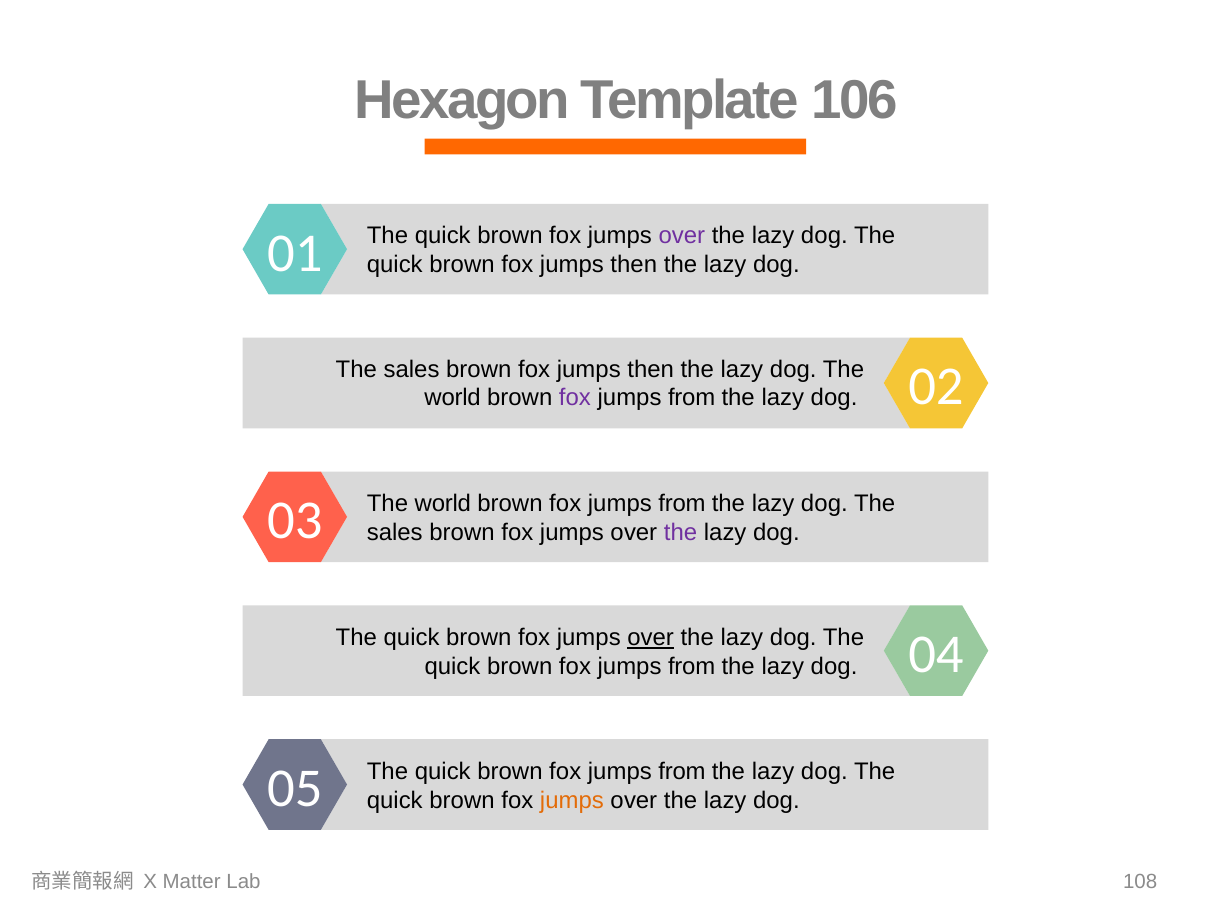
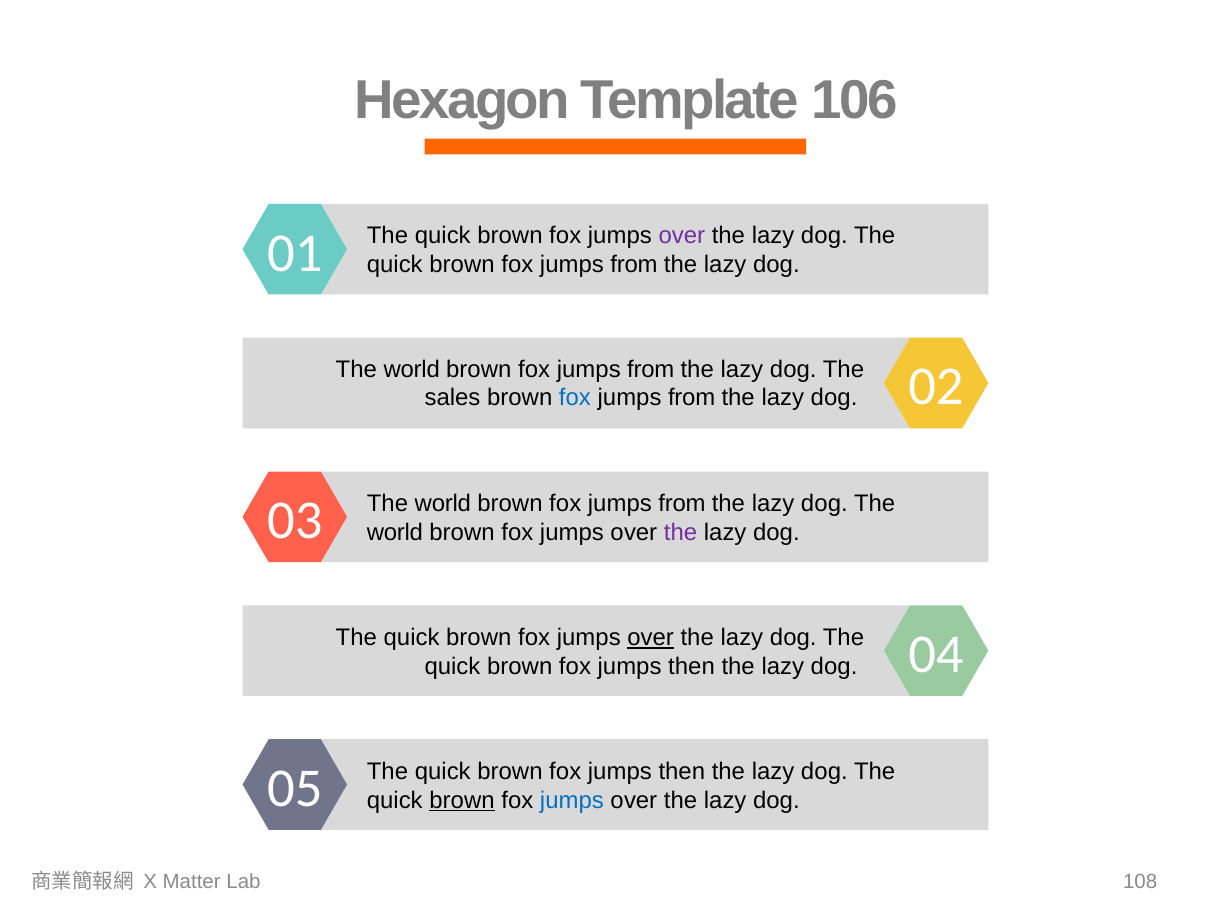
then: then -> from (634, 265)
sales: sales -> world (412, 369)
then: then -> from (651, 369)
world: world -> sales (452, 398)
fox colour: purple -> blue (575, 398)
sales: sales -> world (395, 533)
from: from -> then (691, 666)
from: from -> then (682, 772)
brown underline: none -> present (462, 800)
jumps colour: orange -> blue (572, 800)
